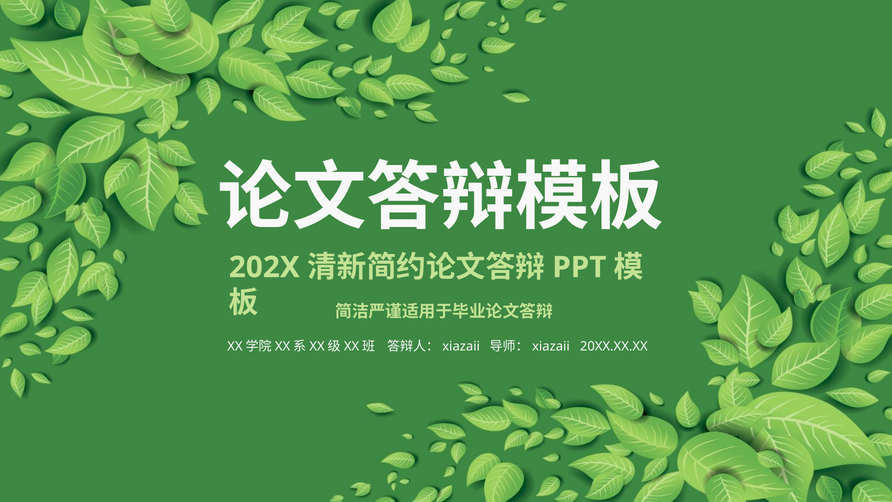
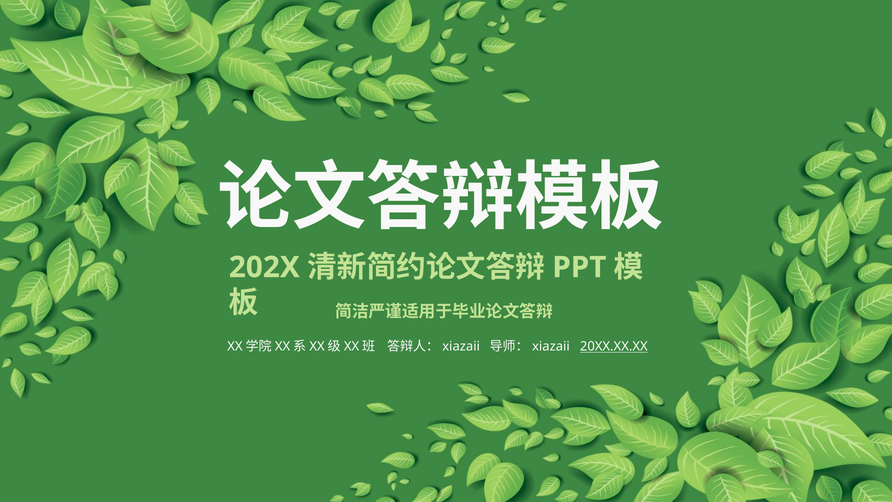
20XX.XX.XX underline: none -> present (614, 346)
